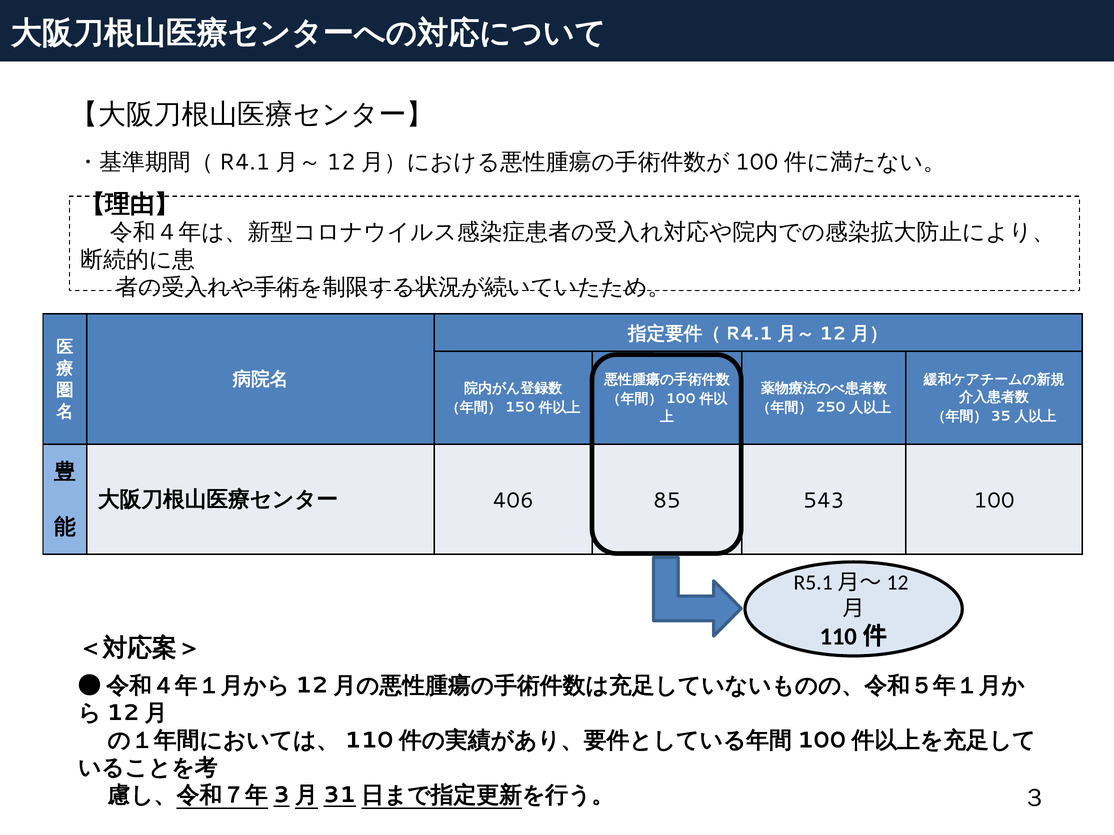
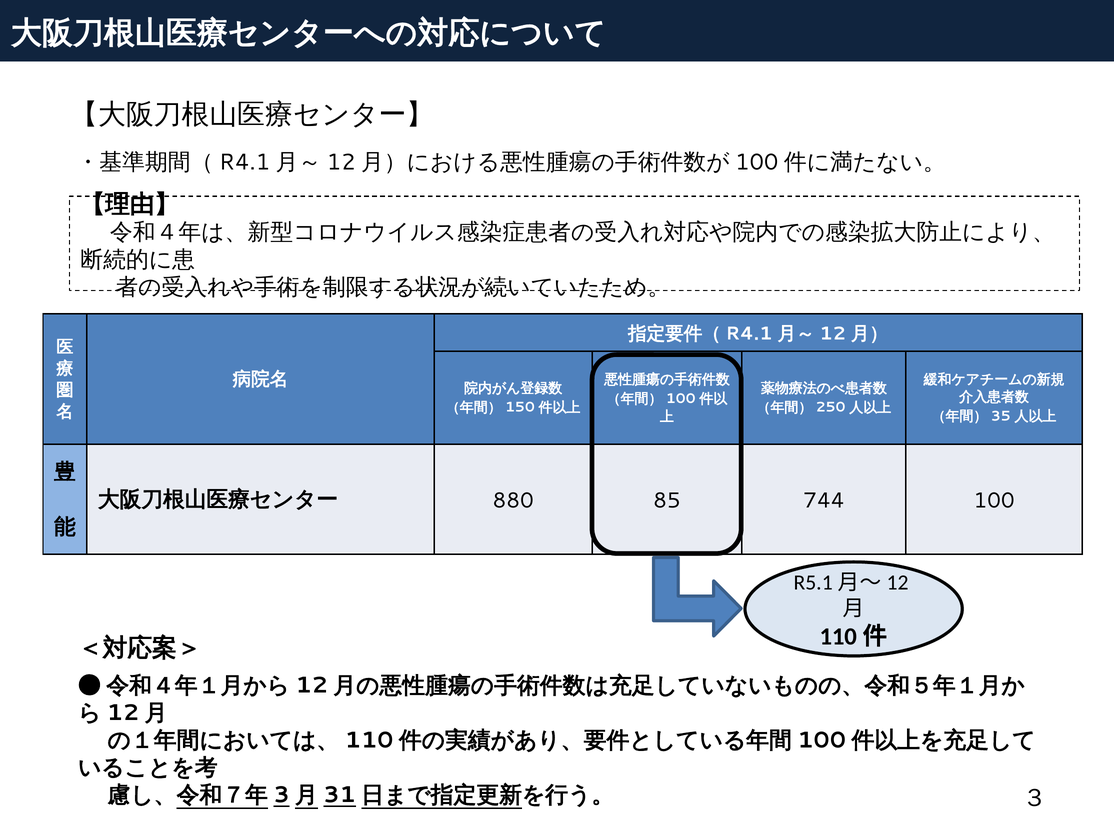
406: 406 -> 880 (513, 501)
543: 543 -> 744 (824, 501)
